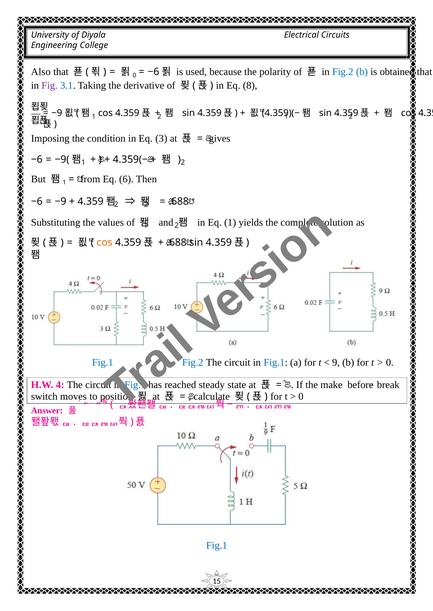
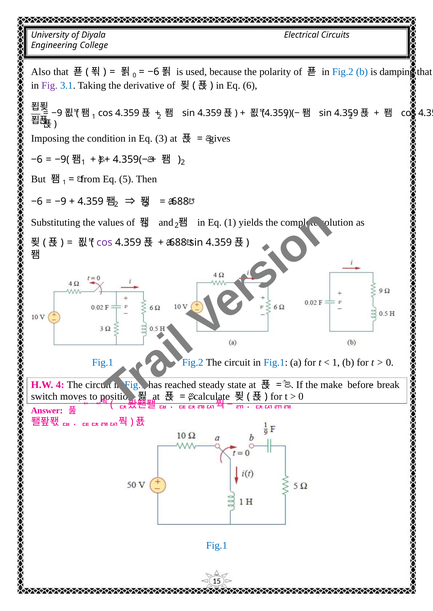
obtained: obtained -> damping (397, 72)
8: 8 -> 6 (250, 86)
6: 6 -> 5 (126, 179)
cos colour: orange -> purple (105, 243)
9: 9 -> 1 (336, 363)
